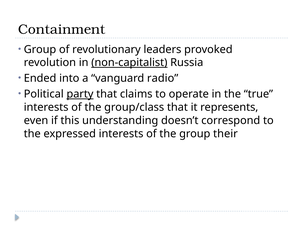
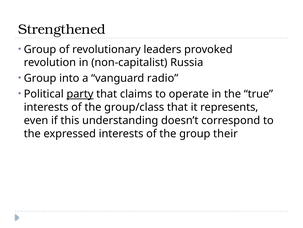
Containment: Containment -> Strengthened (62, 29)
non-capitalist underline: present -> none (129, 62)
Ended: Ended -> Group (40, 78)
